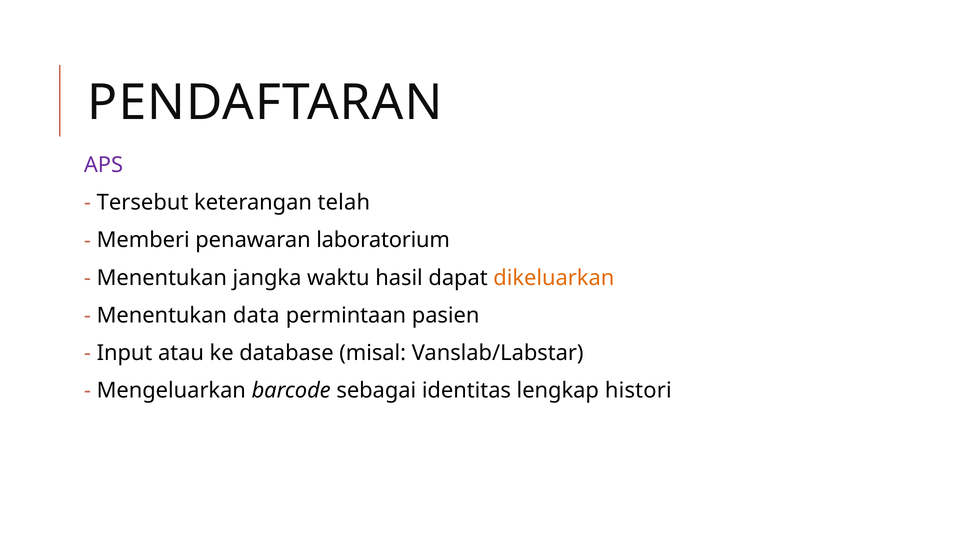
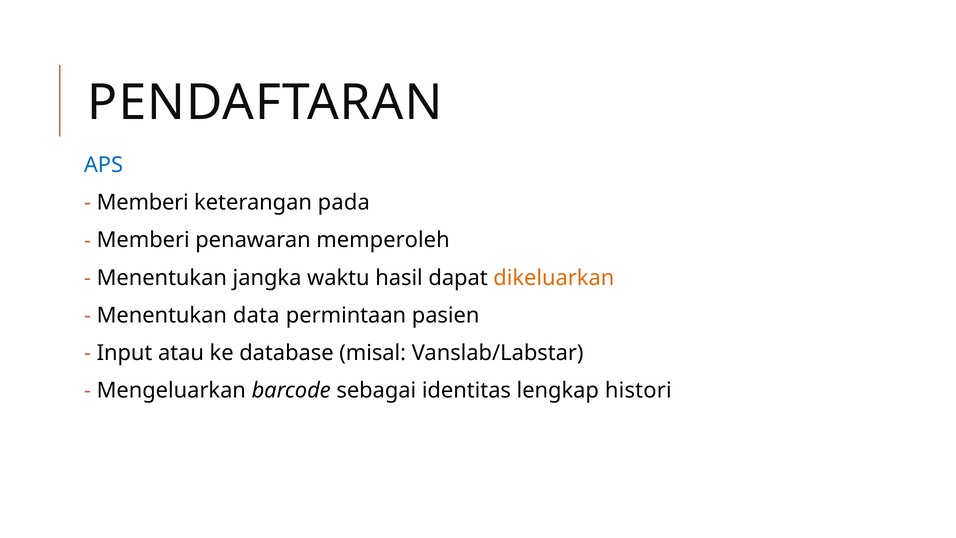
APS colour: purple -> blue (103, 165)
Tersebut: Tersebut -> Memberi (143, 202)
telah: telah -> pada (344, 202)
laboratorium: laboratorium -> memperoleh (383, 240)
